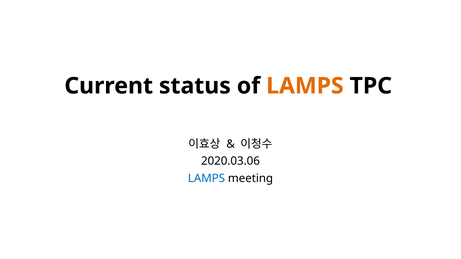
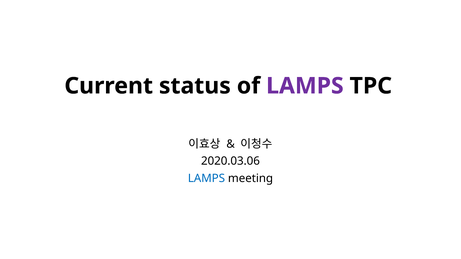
LAMPS colour: orange -> purple (305, 86)
